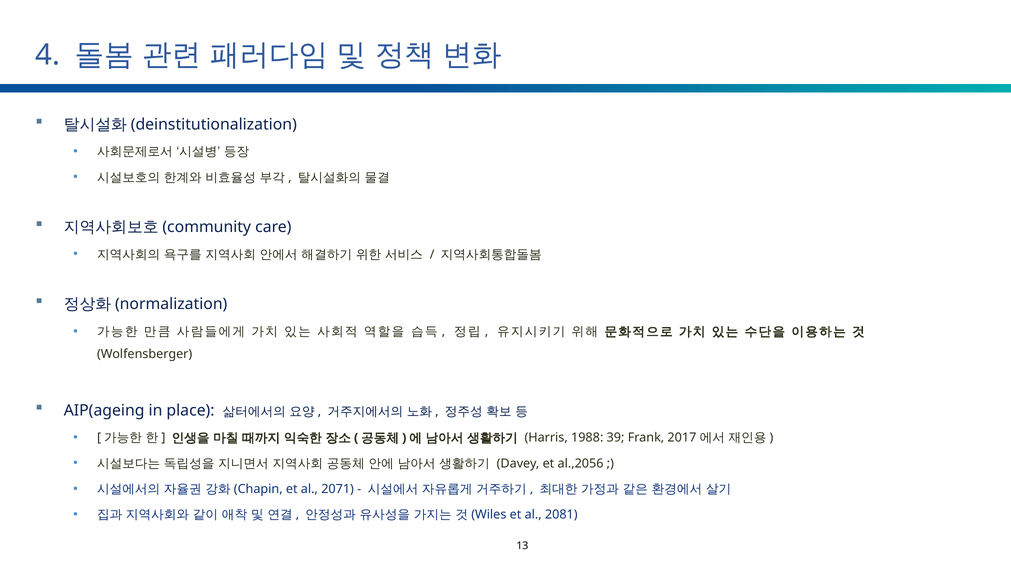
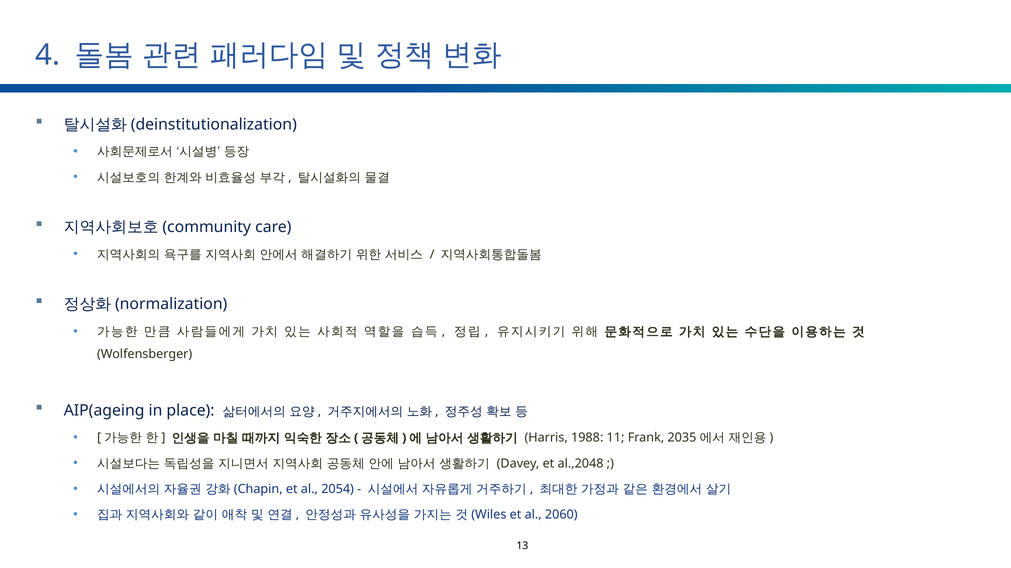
39: 39 -> 11 (616, 438)
2017: 2017 -> 2035 (682, 438)
al.,2056: al.,2056 -> al.,2048 (581, 464)
2071: 2071 -> 2054 (338, 490)
2081: 2081 -> 2060 (561, 515)
